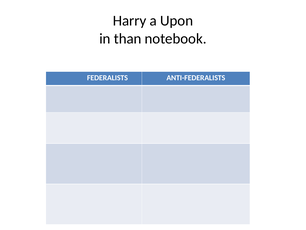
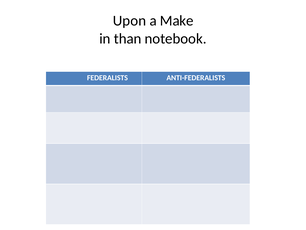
Harry: Harry -> Upon (129, 21)
Upon: Upon -> Make (177, 21)
